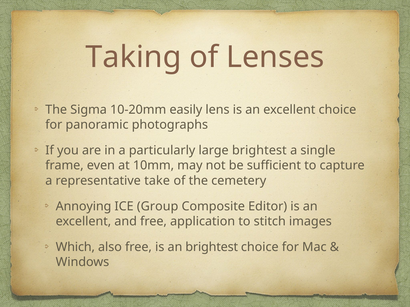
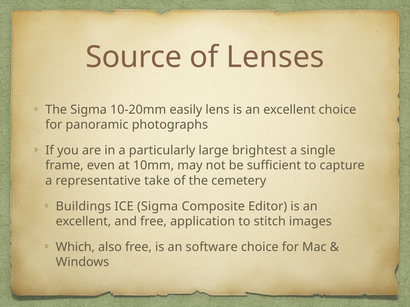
Taking: Taking -> Source (134, 57)
Annoying: Annoying -> Buildings (83, 207)
ICE Group: Group -> Sigma (158, 207)
an brightest: brightest -> software (212, 248)
